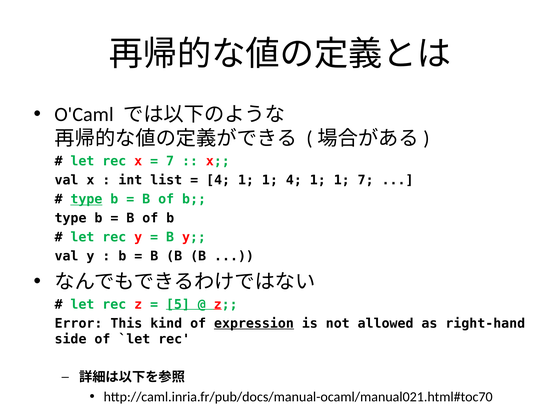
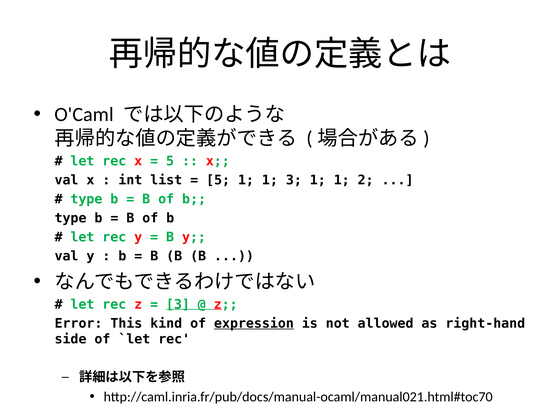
7: 7 -> 5 (170, 161)
4: 4 -> 5 (218, 180)
1 4: 4 -> 3 (294, 180)
1 7: 7 -> 2 (366, 180)
type underline: present -> none (86, 199)
5: 5 -> 3 (178, 304)
